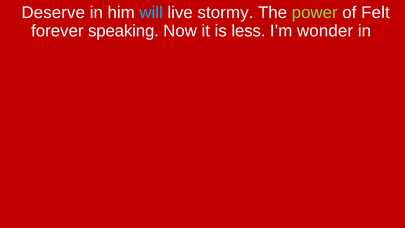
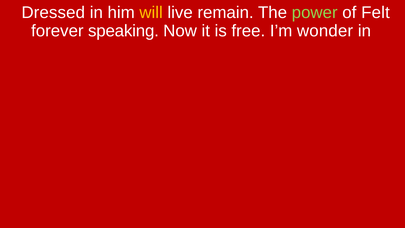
Deserve: Deserve -> Dressed (53, 13)
will colour: light blue -> yellow (151, 13)
stormy: stormy -> remain (226, 13)
less: less -> free (248, 31)
